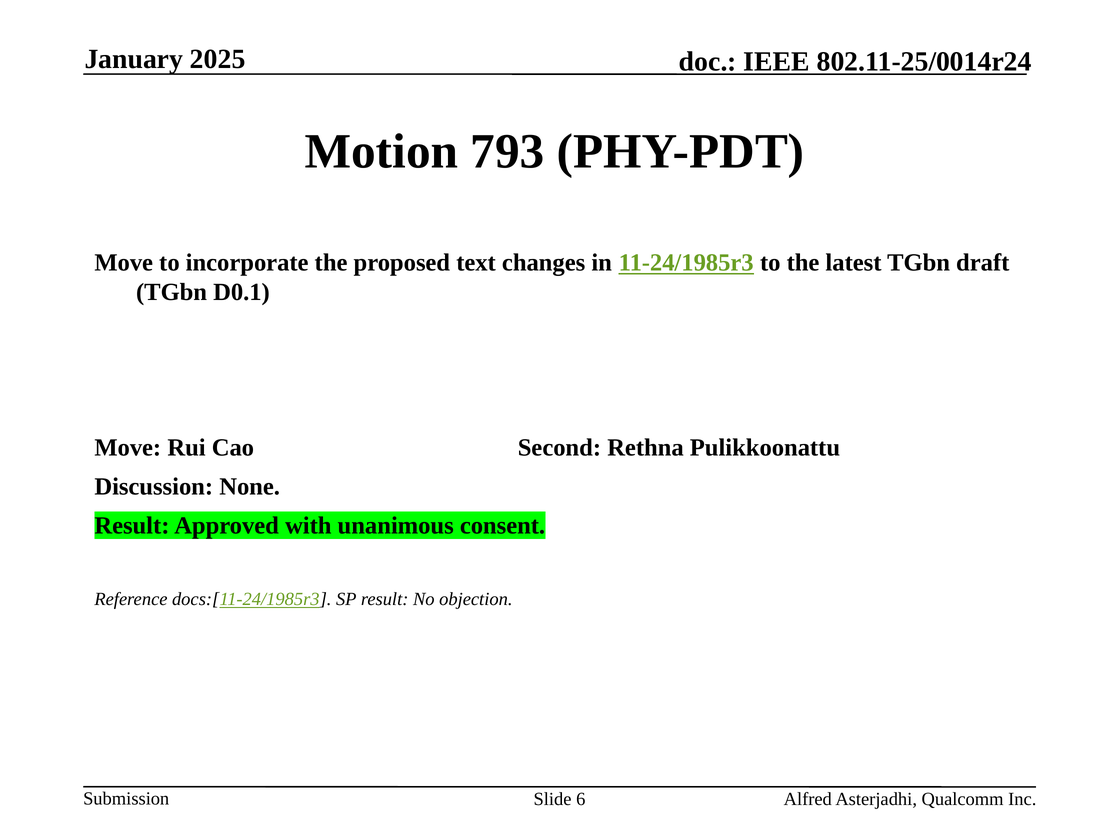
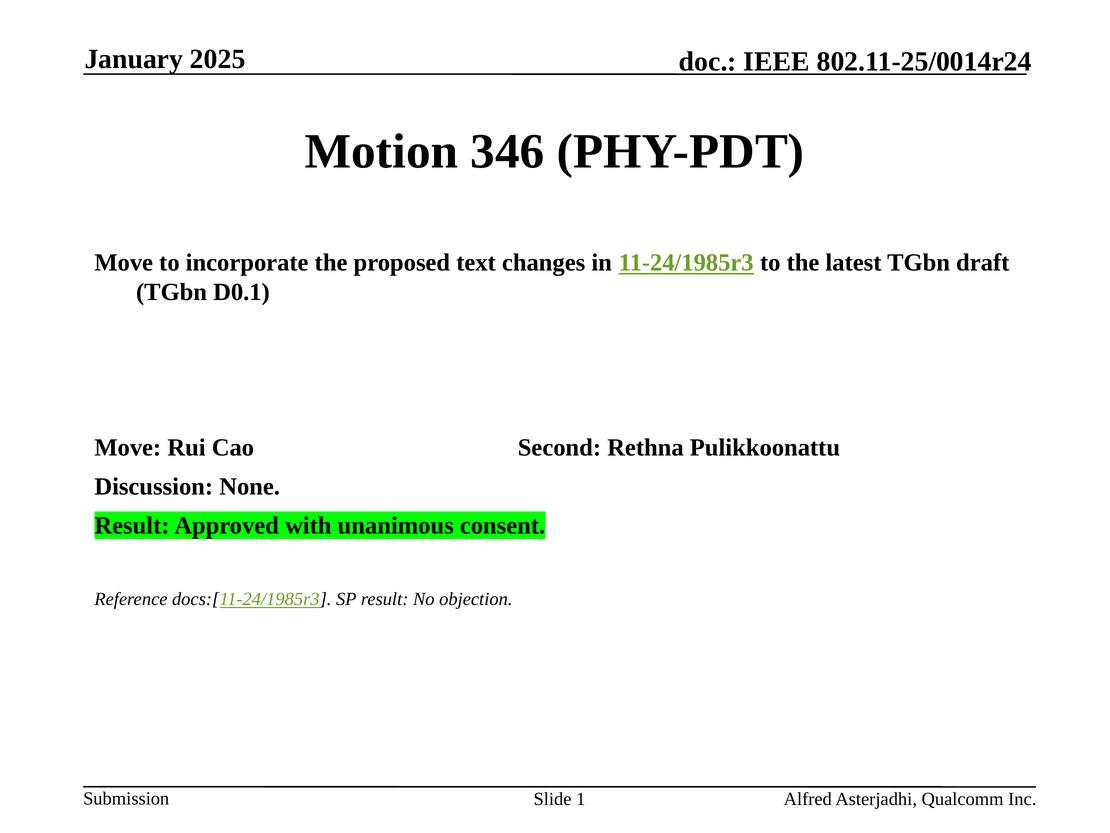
793: 793 -> 346 (508, 151)
6: 6 -> 1 (581, 798)
